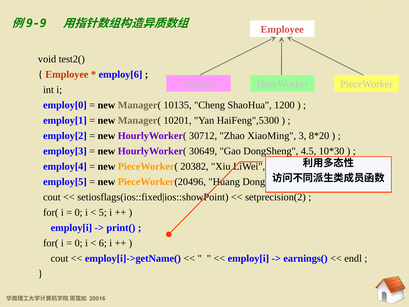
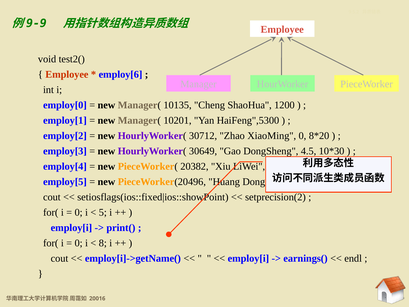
XiaoMing 3: 3 -> 0 (302, 136)
6: 6 -> 8 (103, 243)
